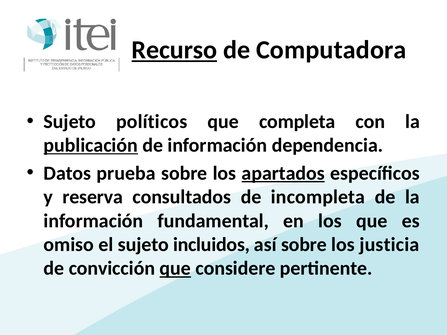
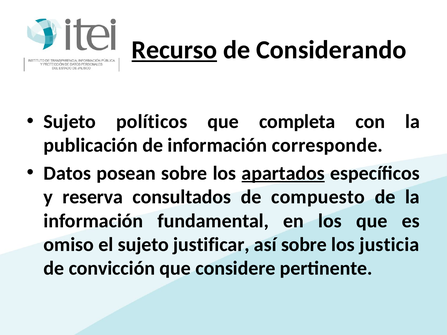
Computadora: Computadora -> Considerando (331, 50)
publicación underline: present -> none (91, 145)
dependencia: dependencia -> corresponde (327, 145)
prueba: prueba -> posean (126, 173)
incompleta: incompleta -> compuesto (318, 197)
incluidos: incluidos -> justificar (211, 245)
que underline: present -> none (175, 269)
